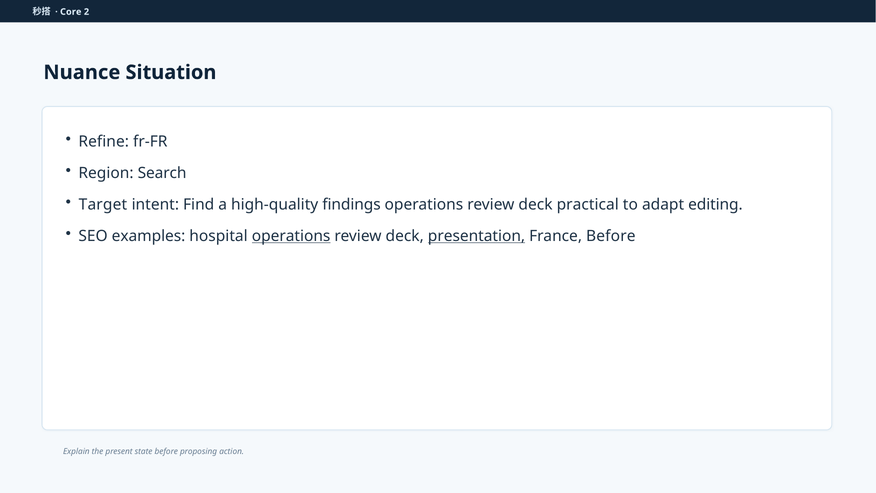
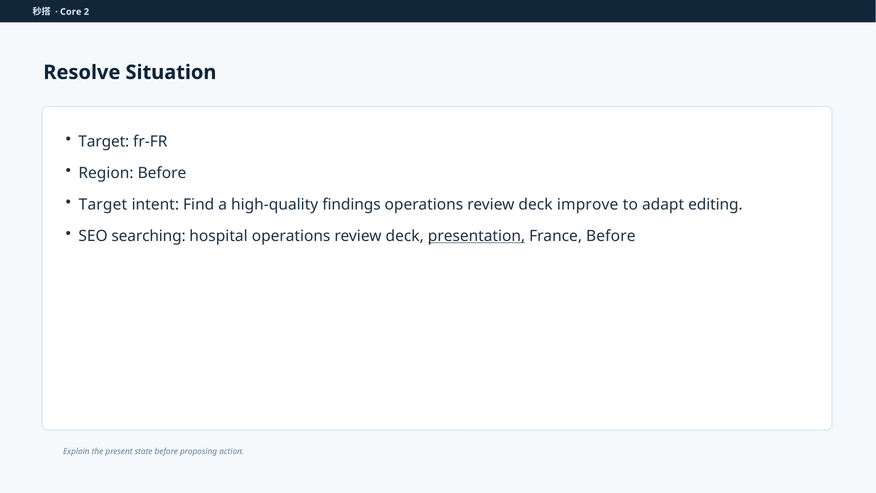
Nuance: Nuance -> Resolve (82, 72)
Refine: Refine -> Target (104, 142)
Region Search: Search -> Before (162, 173)
practical: practical -> improve (588, 205)
examples: examples -> searching (149, 236)
operations underline: present -> none (291, 236)
